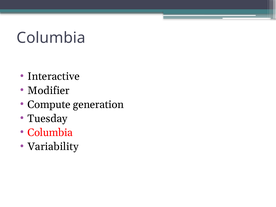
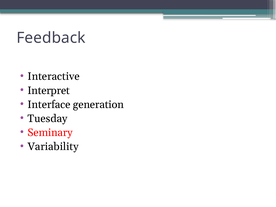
Columbia: Columbia -> Feedback (51, 38)
Modifier: Modifier -> Interpret (49, 90)
Compute: Compute -> Interface (49, 105)
Columbia: Columbia -> Seminary (50, 133)
